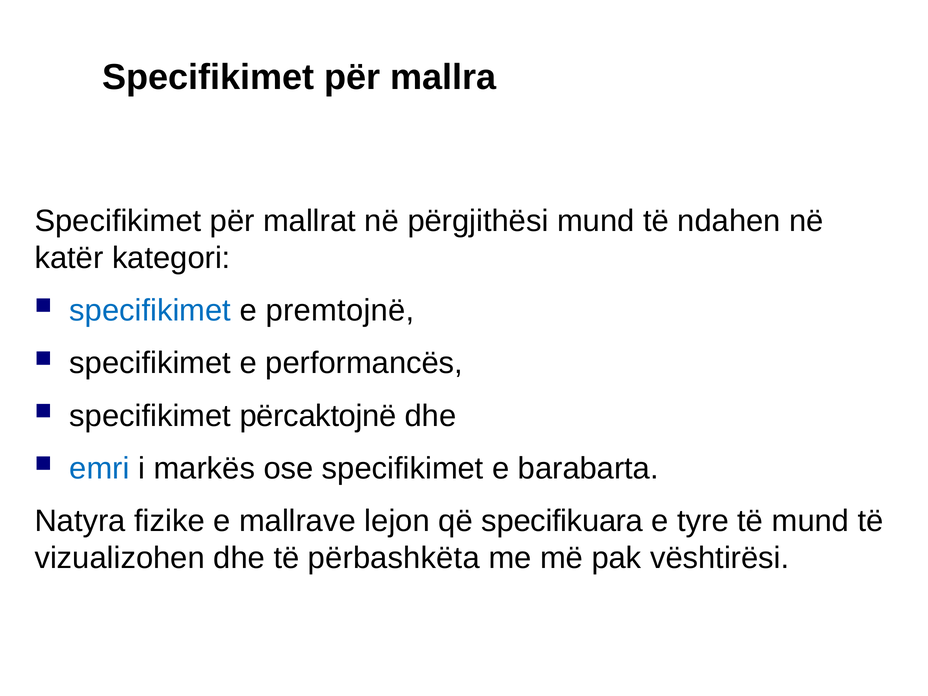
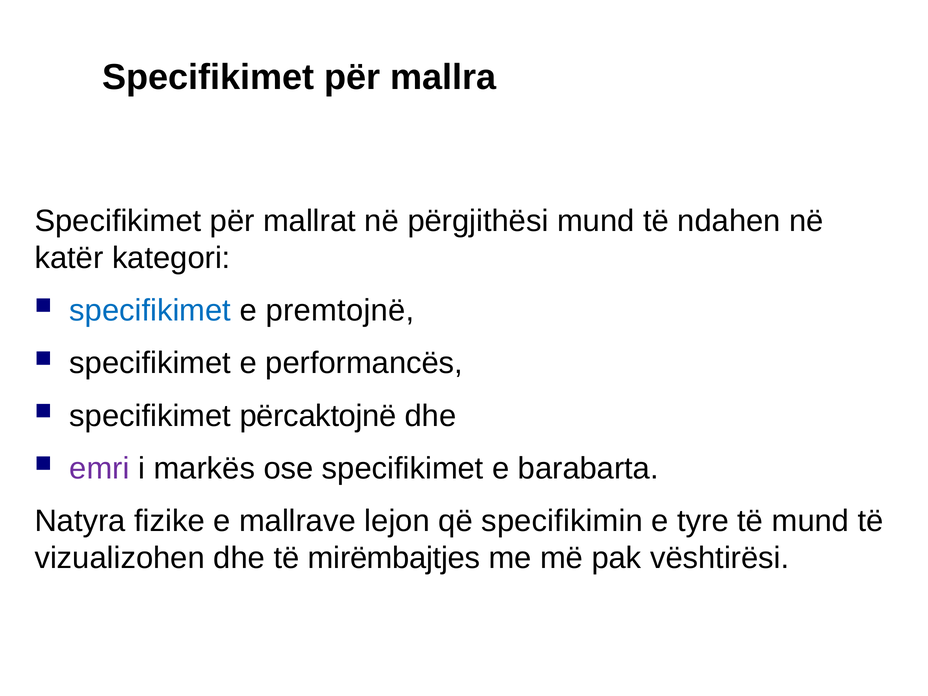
emri colour: blue -> purple (100, 468)
specifikuara: specifikuara -> specifikimin (562, 521)
përbashkëta: përbashkëta -> mirëmbajtjes (394, 558)
